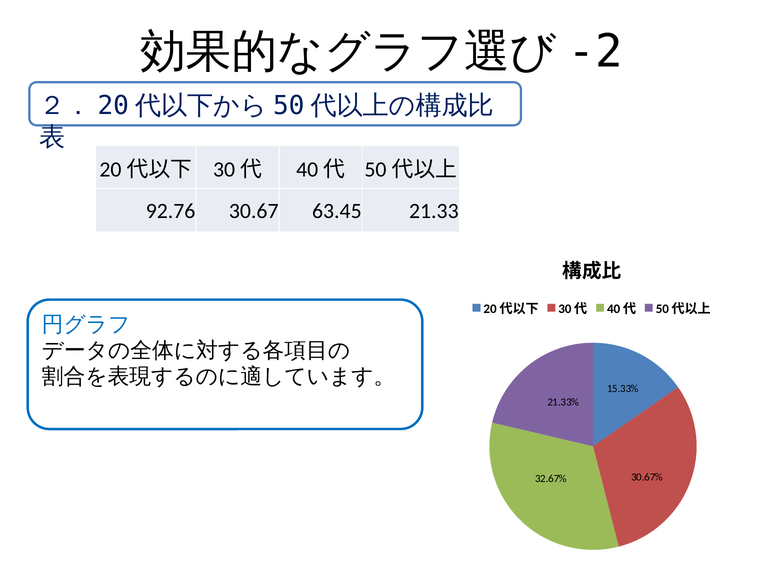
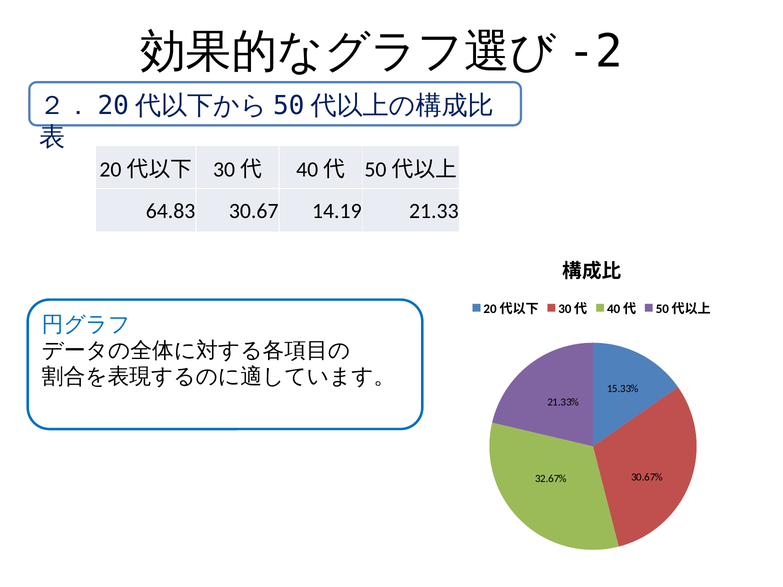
92.76: 92.76 -> 64.83 (171, 211)
63.45: 63.45 -> 14.19 (337, 211)
